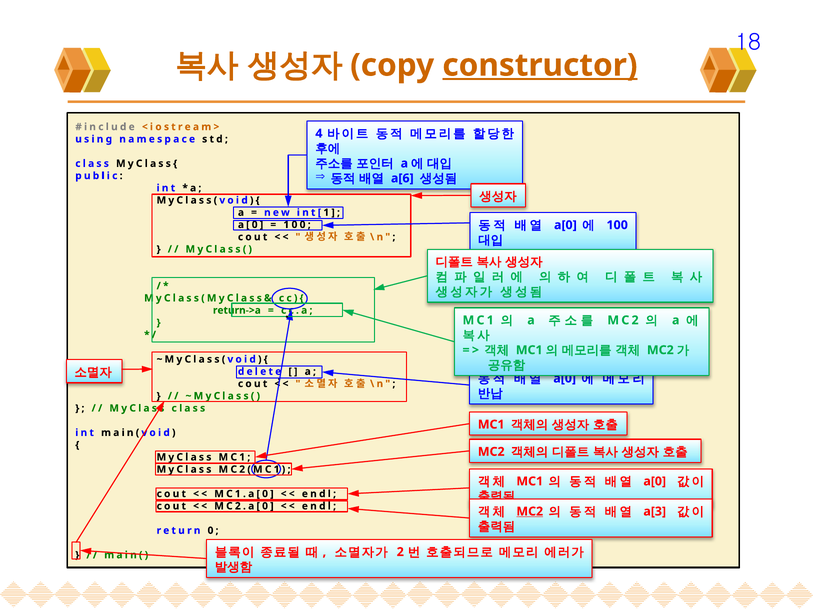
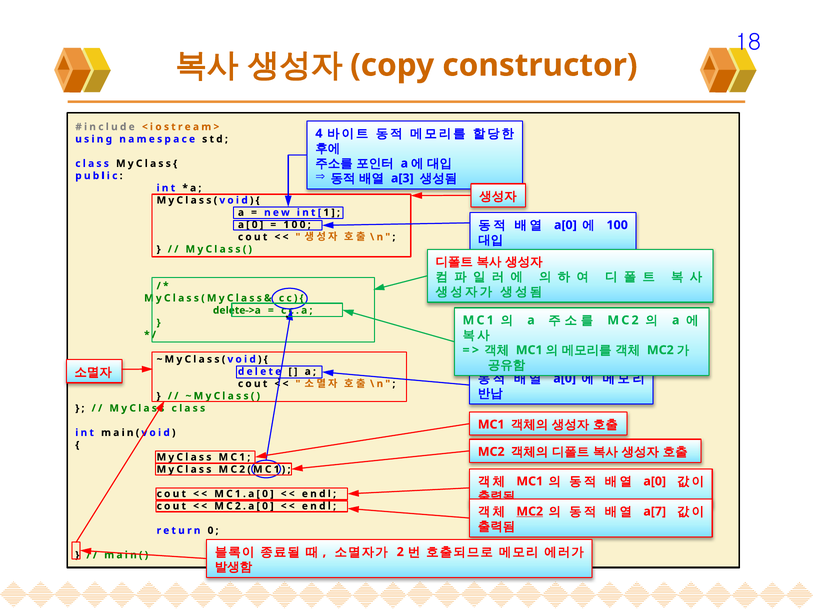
constructor underline: present -> none (540, 65)
a[6: a[6 -> a[3 (402, 178)
return->a: return->a -> delete->a (237, 310)
a[3: a[3 -> a[7 (655, 511)
